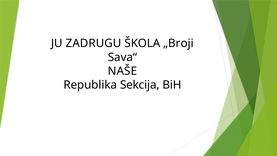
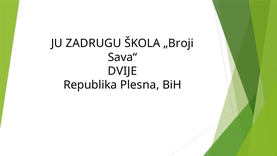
NAŠE: NAŠE -> DVIJE (122, 71)
Sekcija: Sekcija -> Plesna (140, 85)
